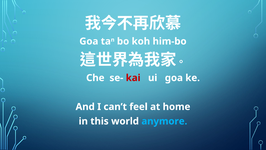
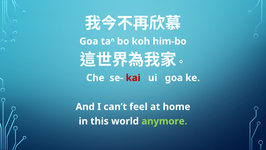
anymore colour: light blue -> light green (164, 121)
